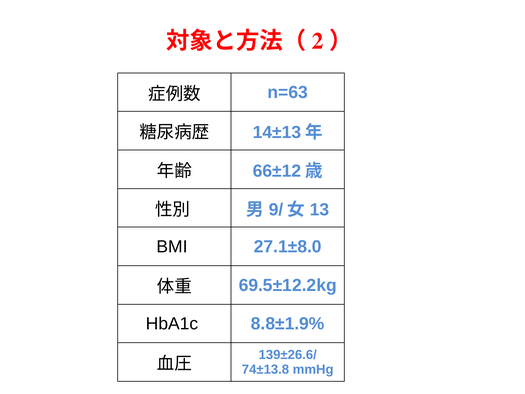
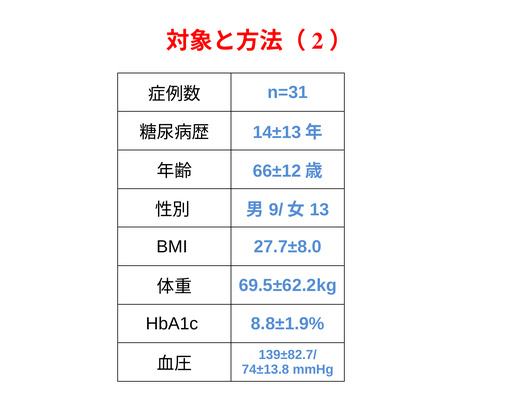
n=63: n=63 -> n=31 (288, 92)
27.1±8.0: 27.1±8.0 -> 27.7±8.0 (288, 247)
69.5±12.2kg: 69.5±12.2kg -> 69.5±62.2kg (288, 285)
139±26.6/: 139±26.6/ -> 139±82.7/ (288, 355)
